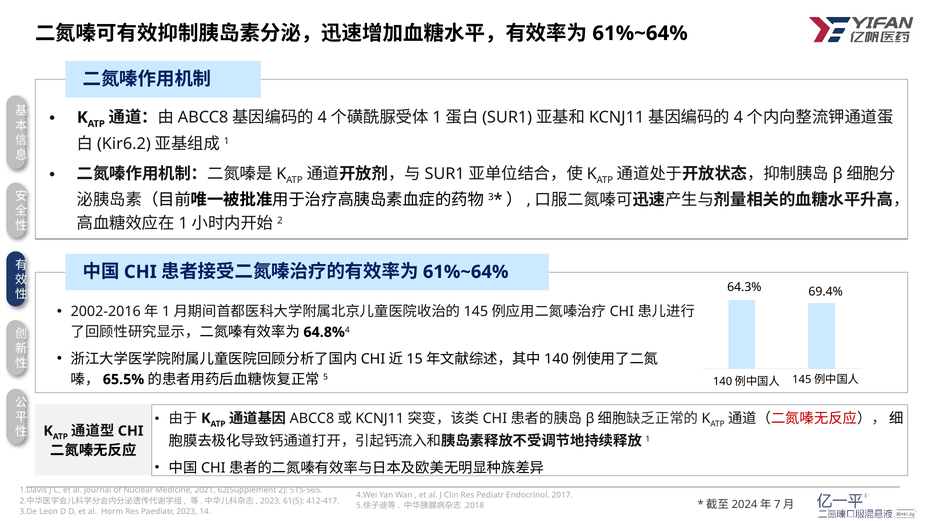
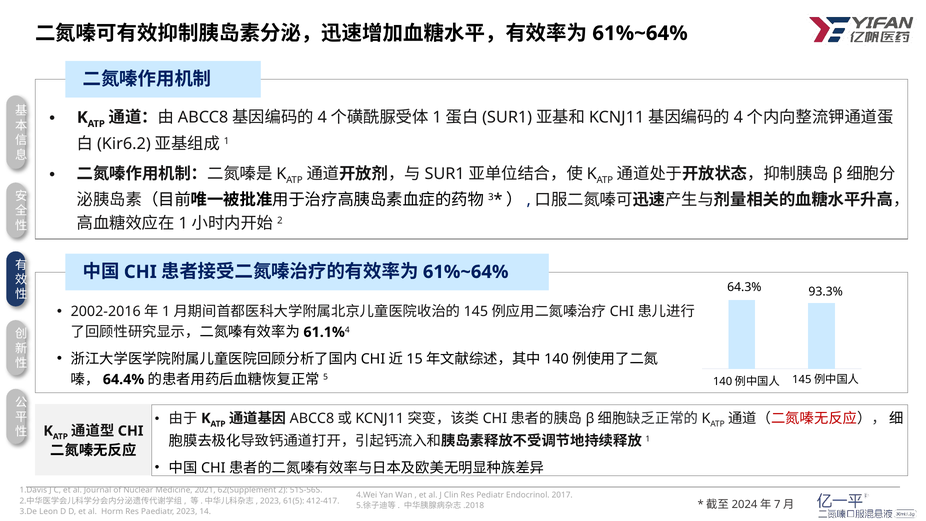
69.4%: 69.4% -> 93.3% (826, 292)
64.8%: 64.8% -> 61.1% (324, 332)
65.5%: 65.5% -> 64.4% (123, 380)
